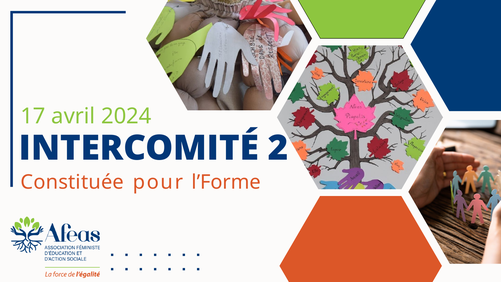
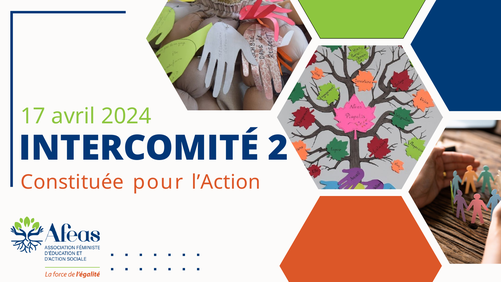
l’Forme: l’Forme -> l’Action (226, 182)
